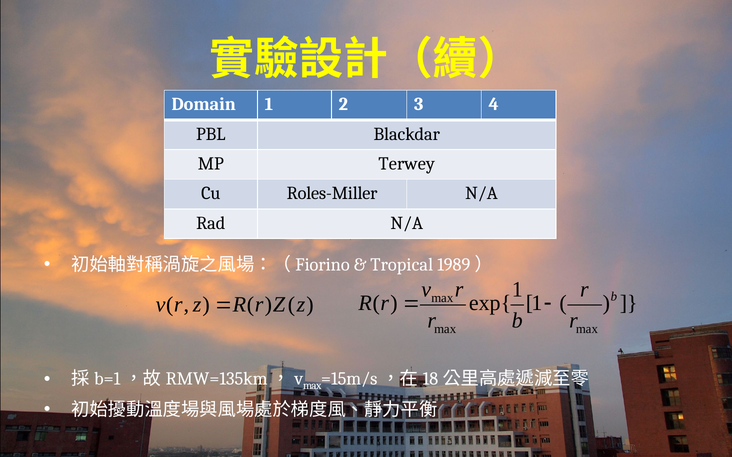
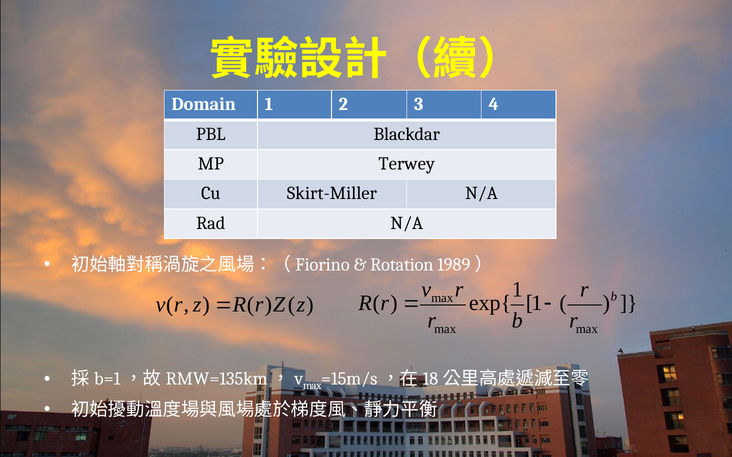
Roles-Miller: Roles-Miller -> Skirt-Miller (332, 194)
Tropical: Tropical -> Rotation (402, 265)
